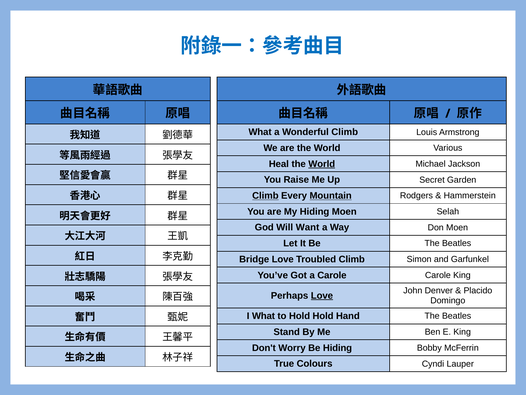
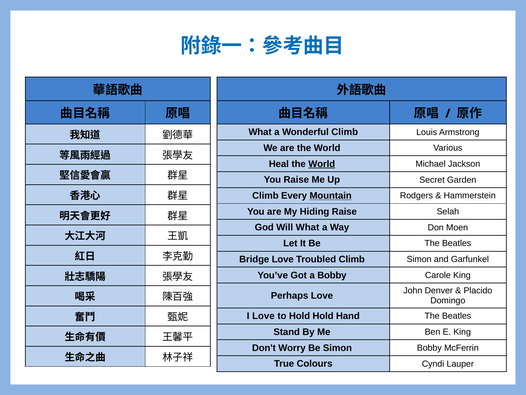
Climb underline: present -> none (265, 195)
Hiding Moen: Moen -> Raise (344, 211)
Will Want: Want -> What (308, 227)
a Carole: Carole -> Bobby (332, 275)
Love underline: present -> none (322, 295)
I What: What -> Love (263, 316)
Be Hiding: Hiding -> Simon (337, 347)
